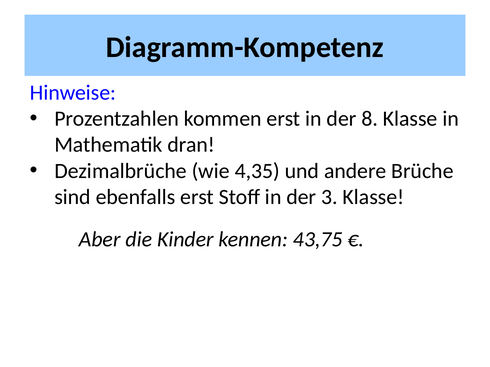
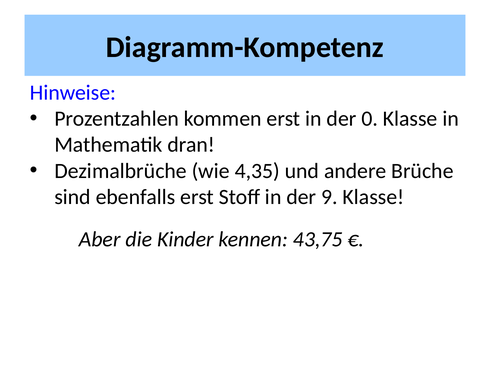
8: 8 -> 0 (370, 119)
3: 3 -> 9 (329, 197)
